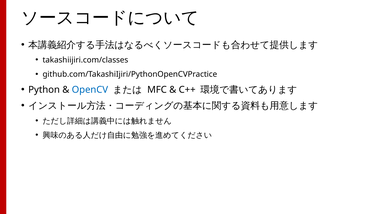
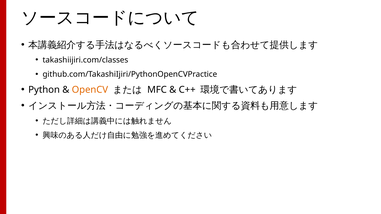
OpenCV colour: blue -> orange (90, 90)
